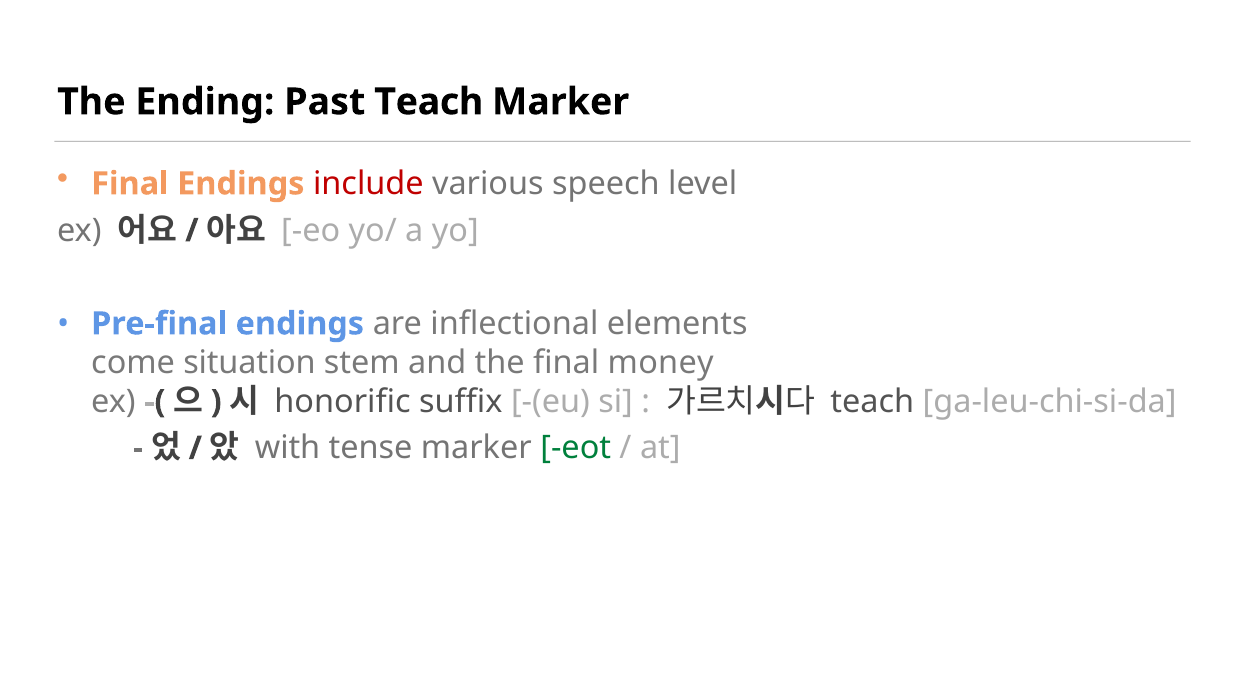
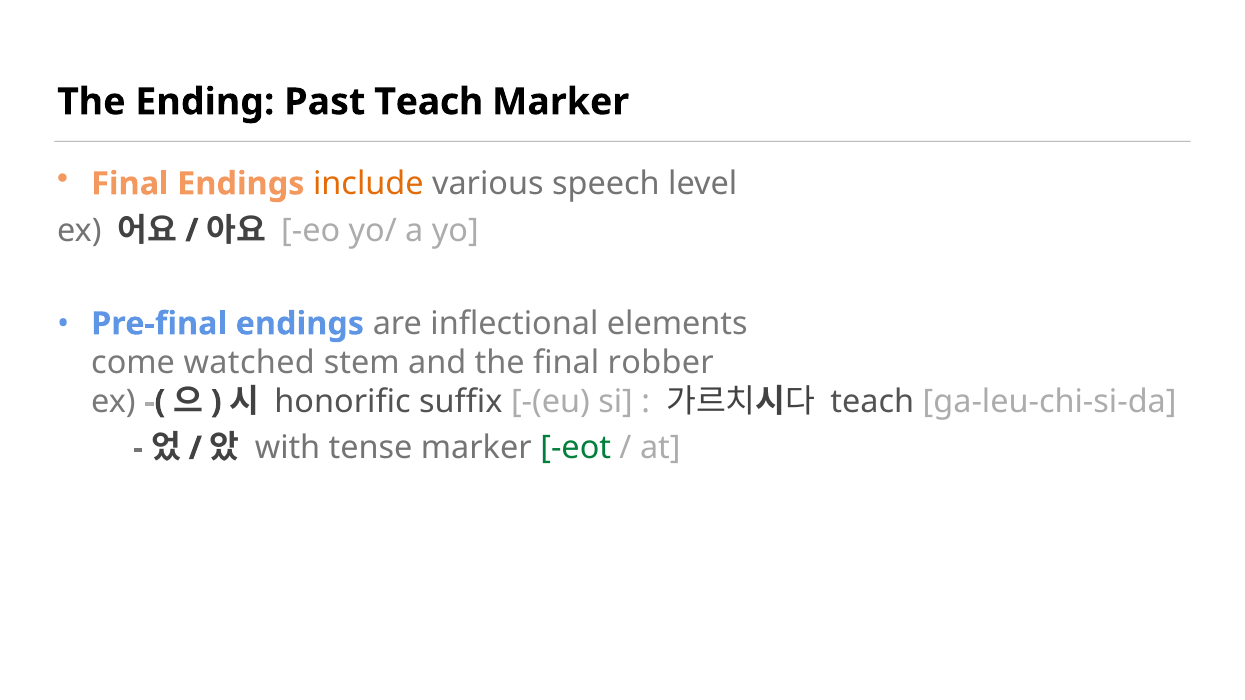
include colour: red -> orange (368, 184)
situation: situation -> watched (249, 363)
money: money -> robber (661, 363)
